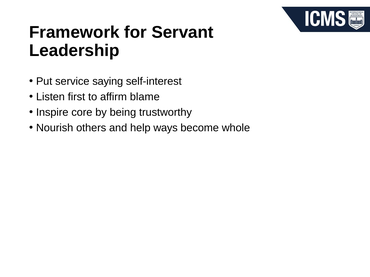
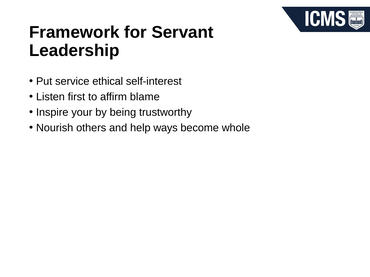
saying: saying -> ethical (108, 81)
core: core -> your (82, 113)
